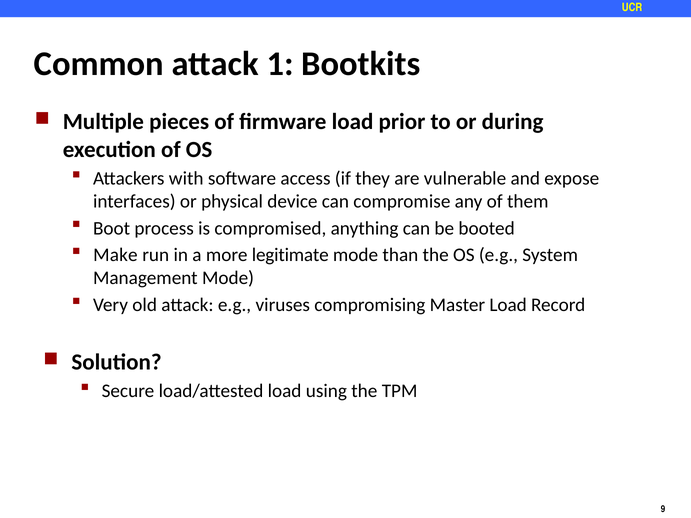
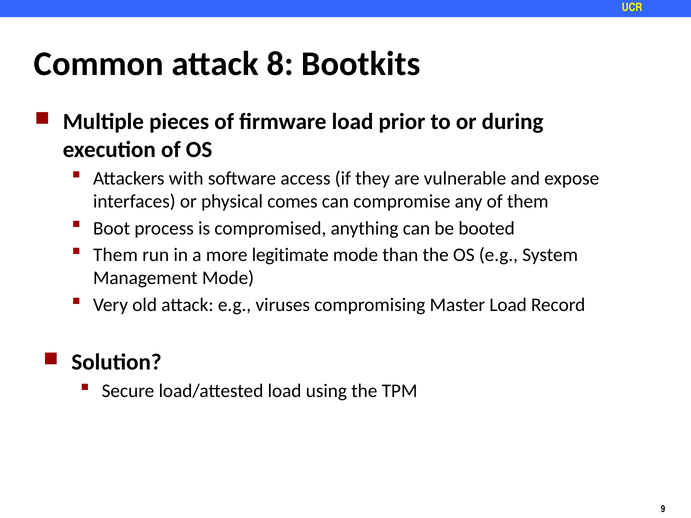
1: 1 -> 8 (280, 64)
device: device -> comes (292, 201)
Make: Make -> Them (115, 255)
